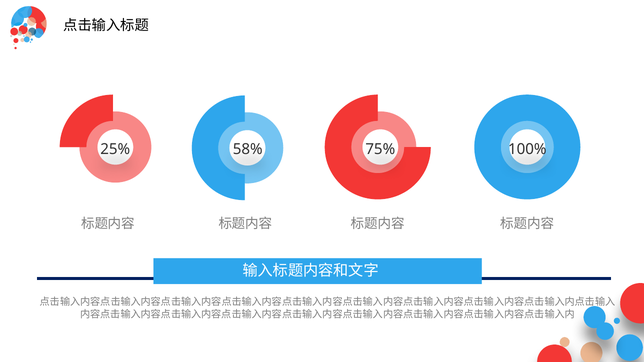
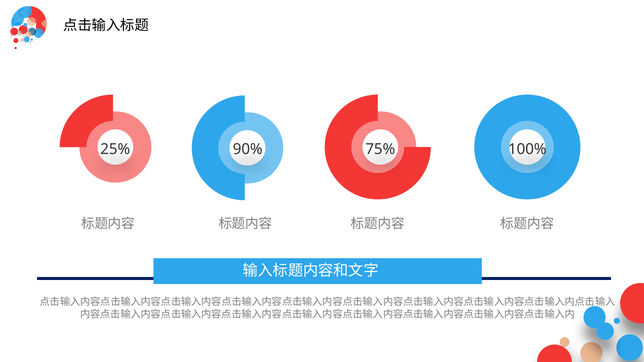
58%: 58% -> 90% (248, 149)
